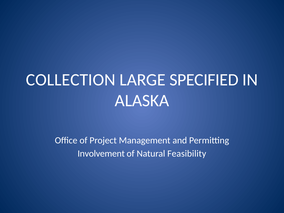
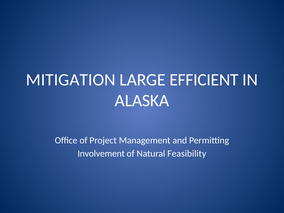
COLLECTION: COLLECTION -> MITIGATION (71, 80)
SPECIFIED: SPECIFIED -> EFFICIENT (204, 80)
